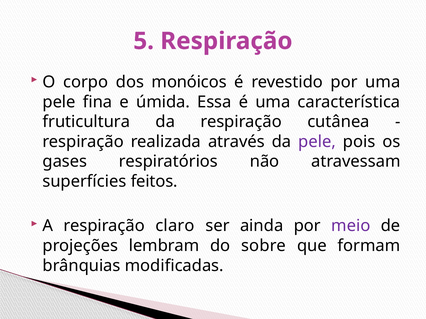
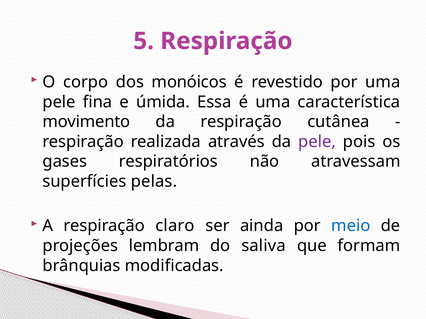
fruticultura: fruticultura -> movimento (86, 122)
feitos: feitos -> pelas (154, 182)
meio colour: purple -> blue (351, 226)
sobre: sobre -> saliva (264, 246)
